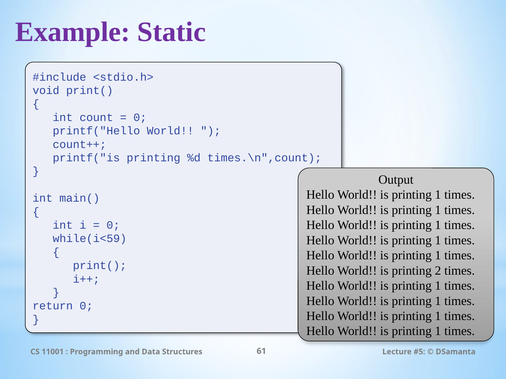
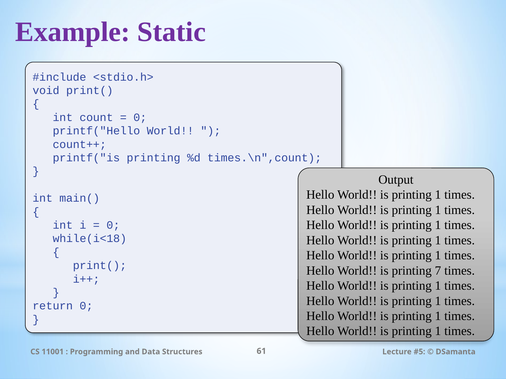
while(i<59: while(i<59 -> while(i<18 (90, 239)
2: 2 -> 7 (438, 271)
